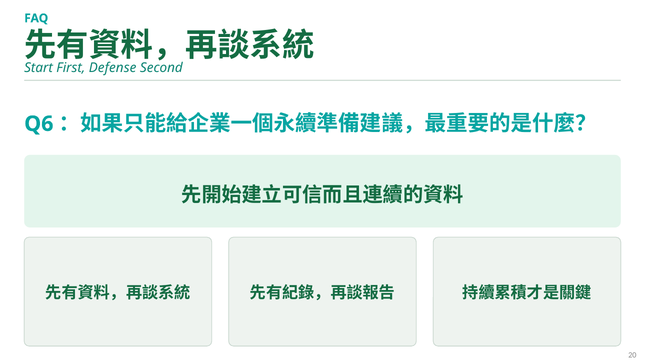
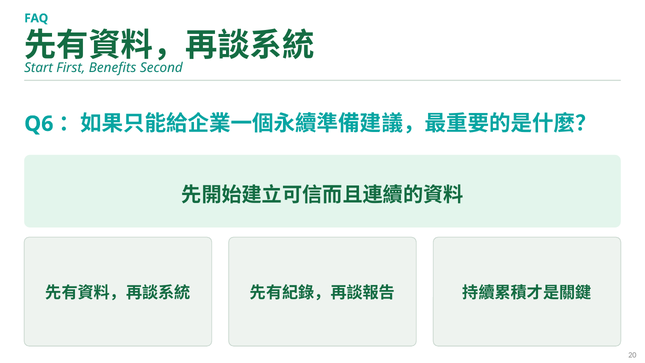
Defense: Defense -> Benefits (113, 68)
